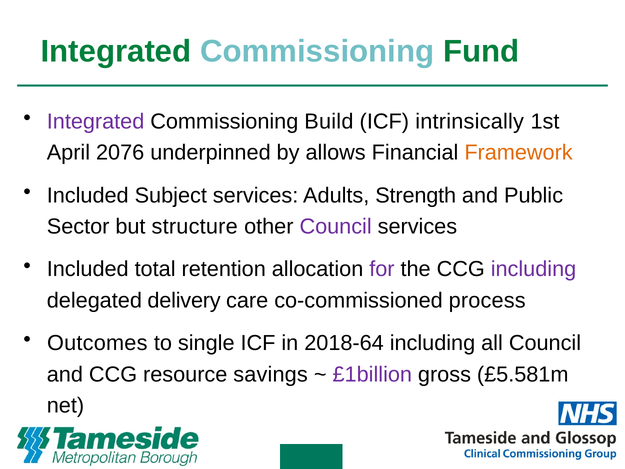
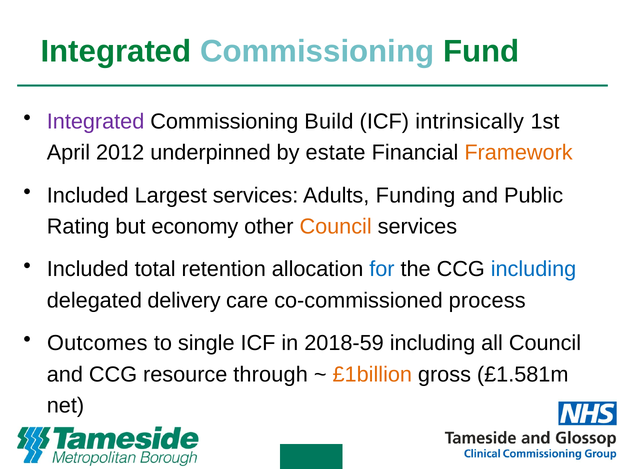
2076: 2076 -> 2012 (120, 153)
allows: allows -> estate (336, 153)
Subject: Subject -> Largest (171, 195)
Strength: Strength -> Funding (416, 195)
Sector: Sector -> Rating (78, 226)
structure: structure -> economy (195, 226)
Council colour: purple -> orange (336, 226)
for colour: purple -> blue (382, 269)
including colour: purple -> blue (534, 269)
2018-64: 2018-64 -> 2018-59 (344, 343)
savings: savings -> through (271, 374)
£1billion colour: purple -> orange (372, 374)
£5.581m: £5.581m -> £1.581m (523, 374)
